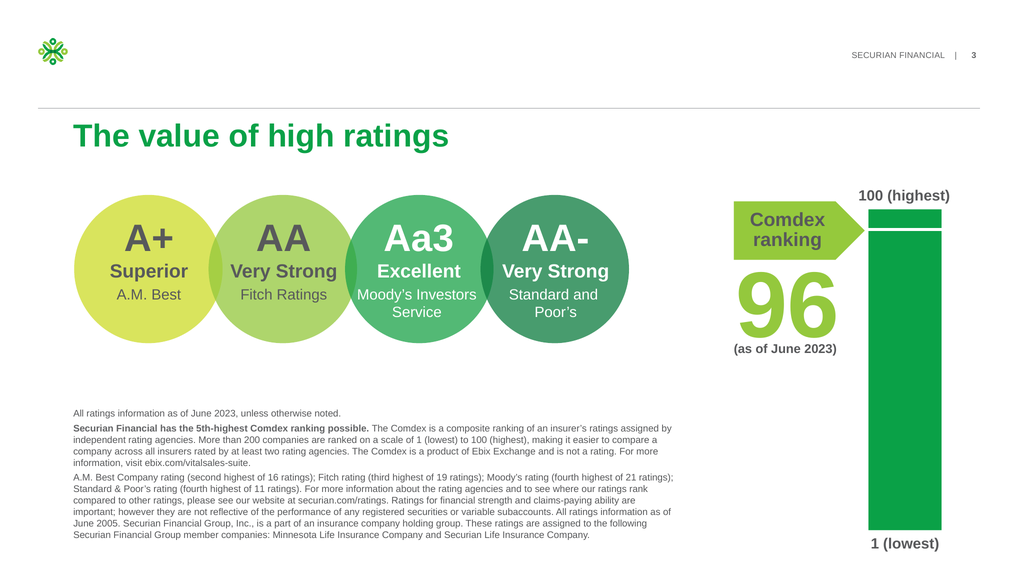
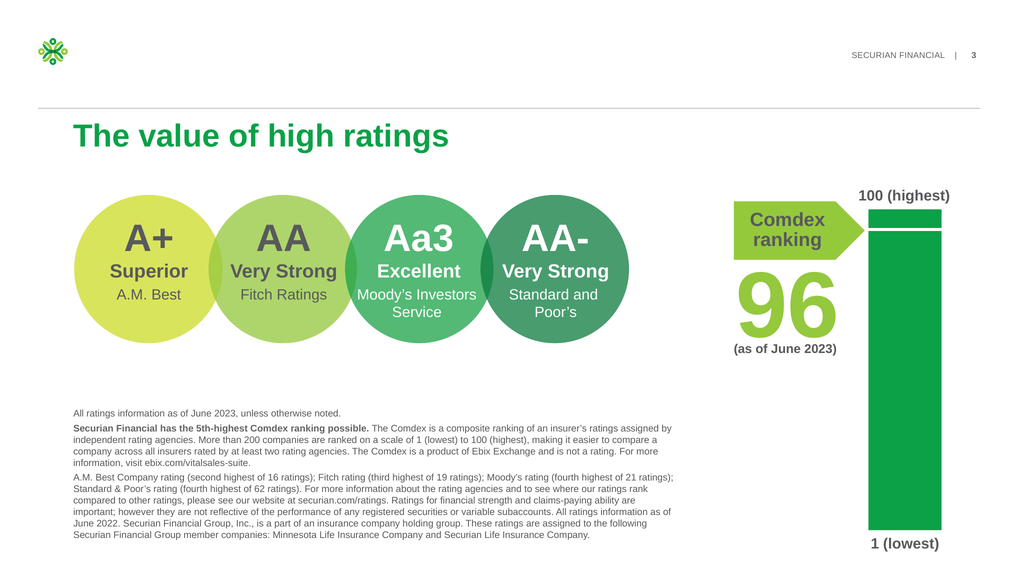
11: 11 -> 62 (260, 490)
2005: 2005 -> 2022 (109, 524)
